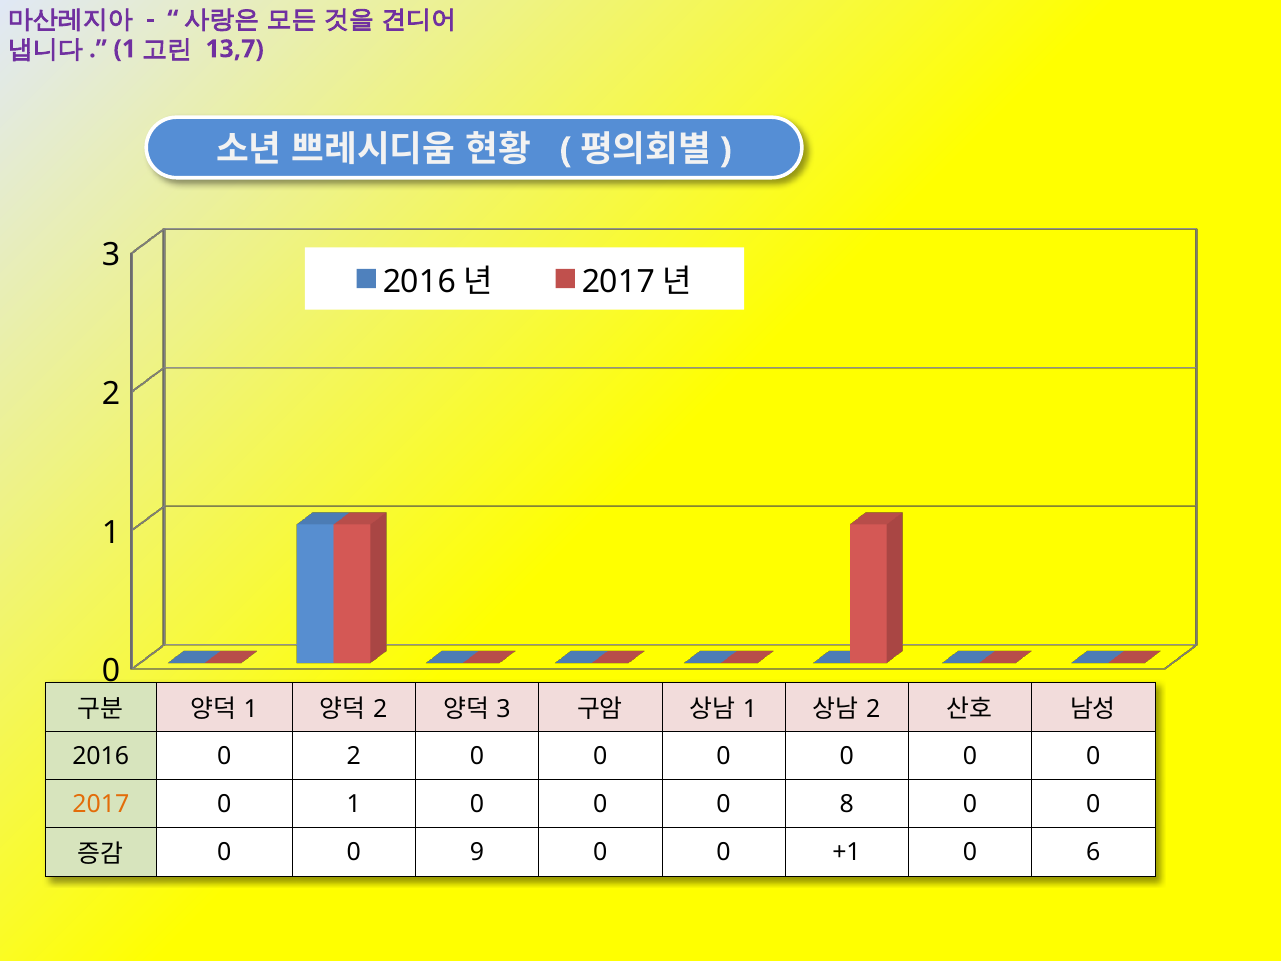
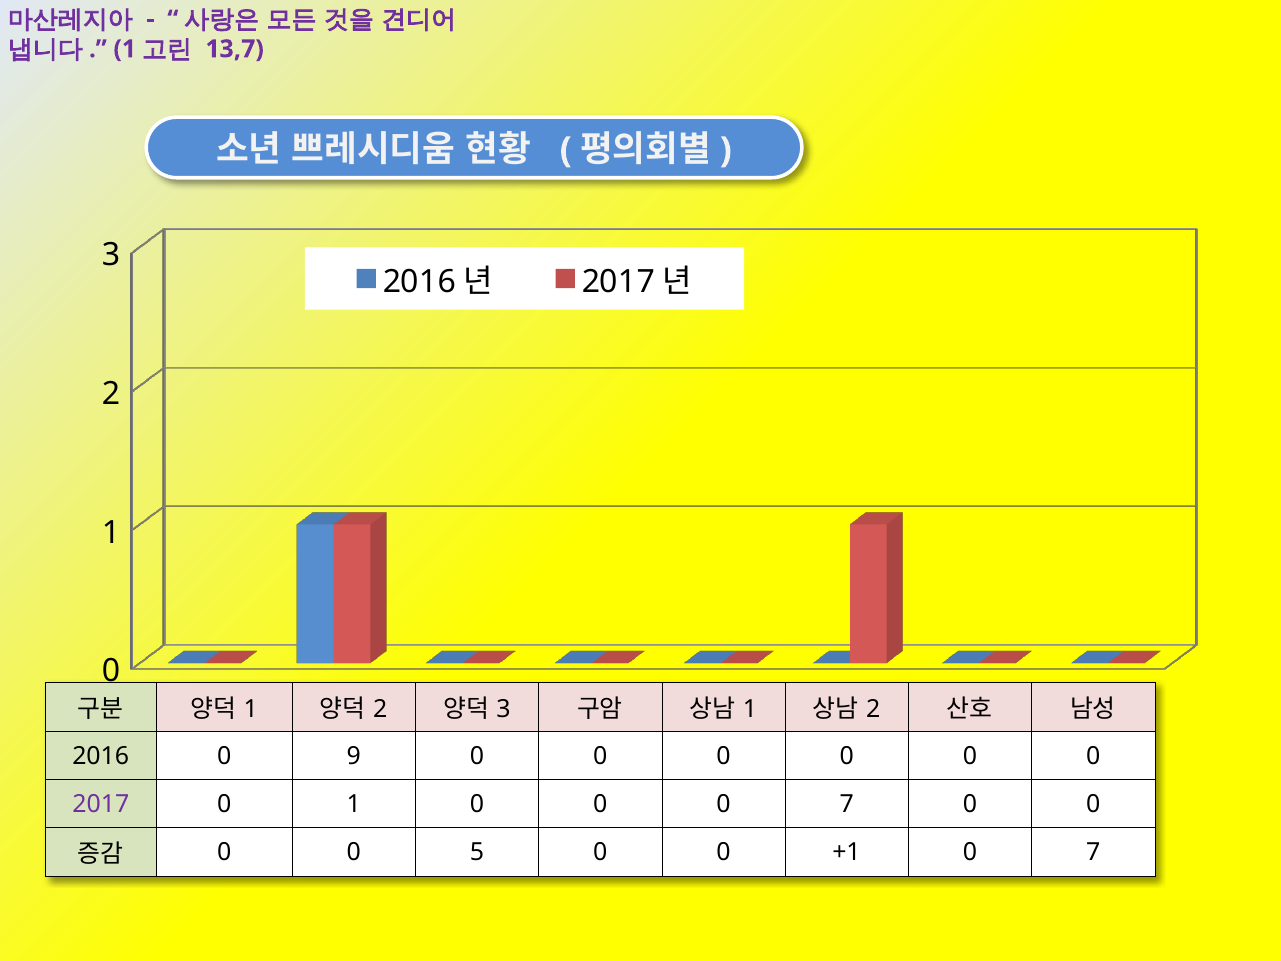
0 2: 2 -> 9 (354, 756)
2017 colour: orange -> purple (101, 804)
0 0 8: 8 -> 7 (847, 804)
9: 9 -> 5 (477, 852)
+1 0 6: 6 -> 7 (1093, 852)
